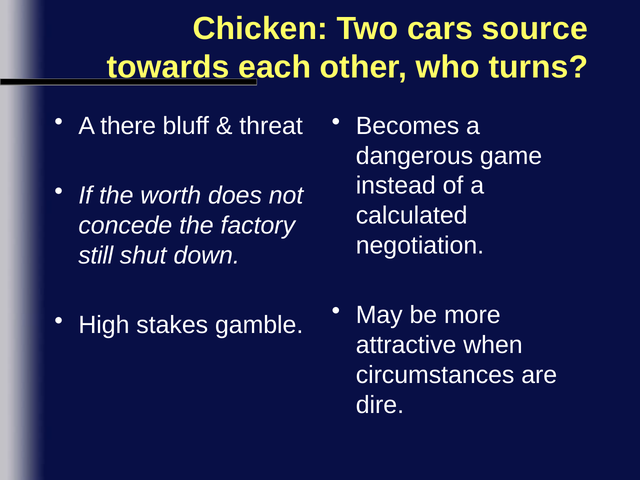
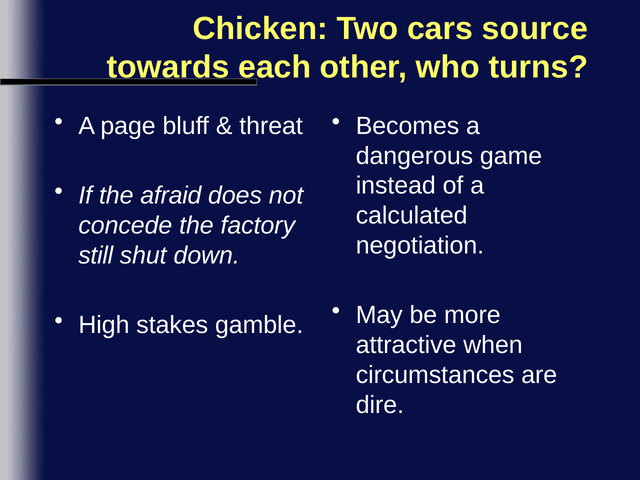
there: there -> page (128, 126)
worth: worth -> afraid (171, 196)
